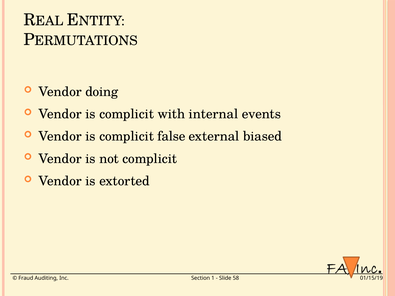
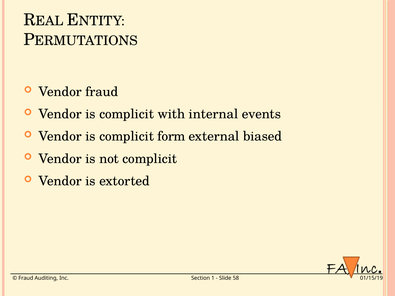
Vendor doing: doing -> fraud (102, 92)
false: false -> form (171, 137)
